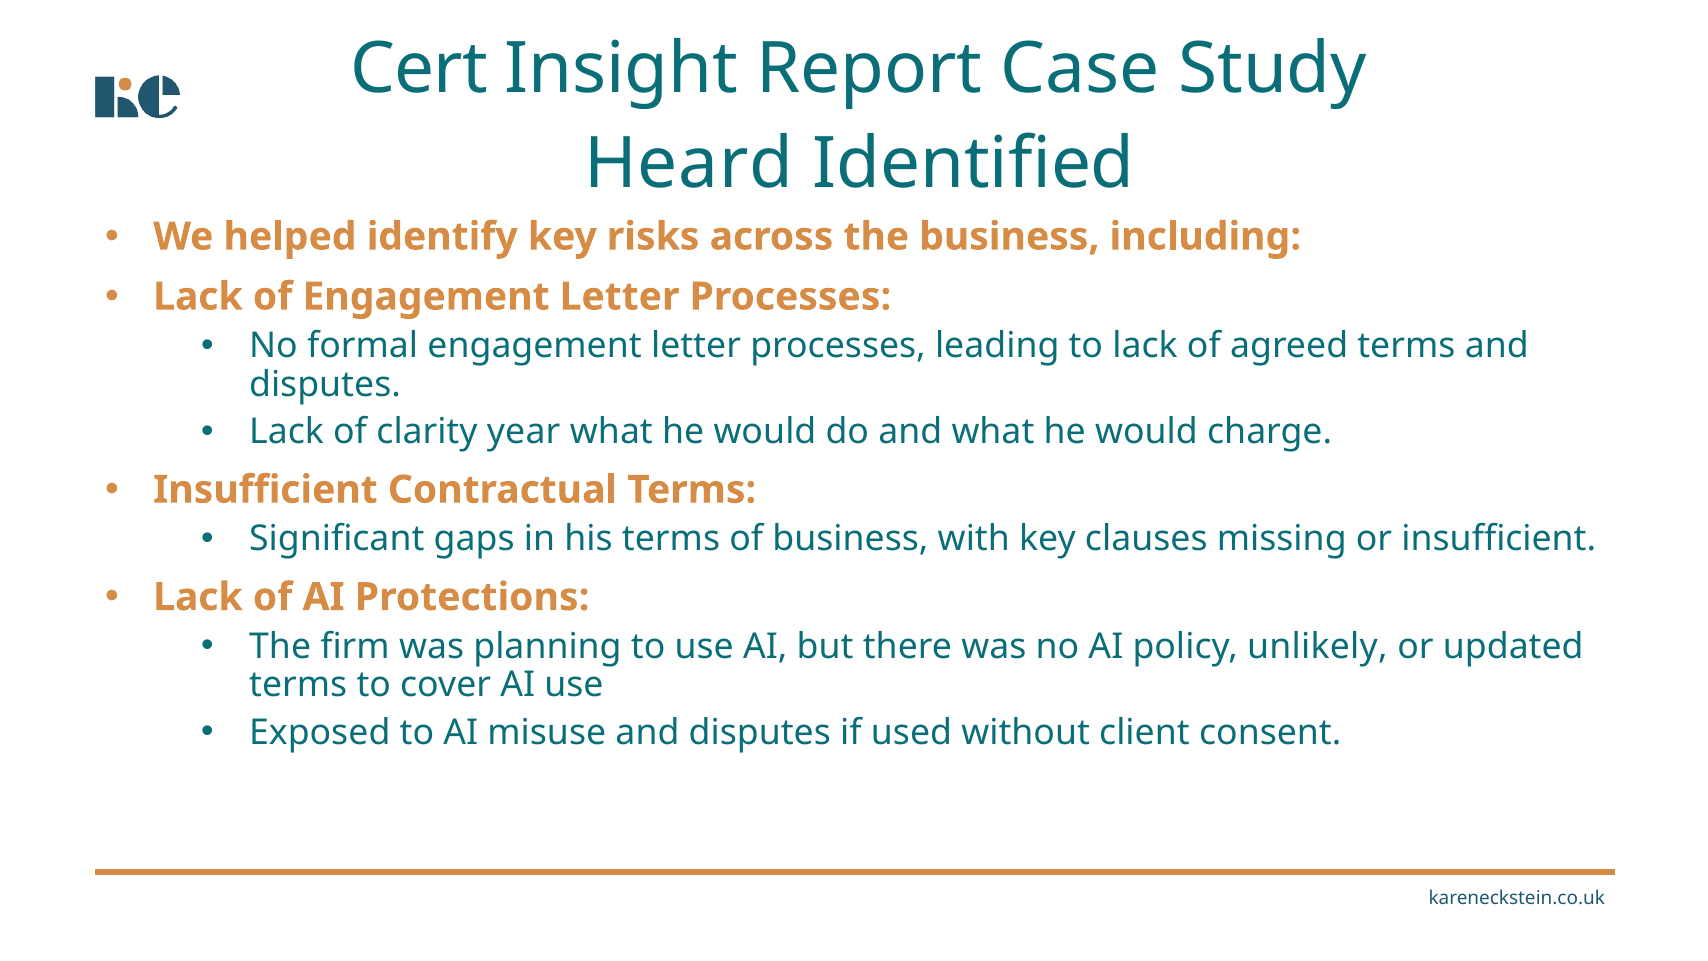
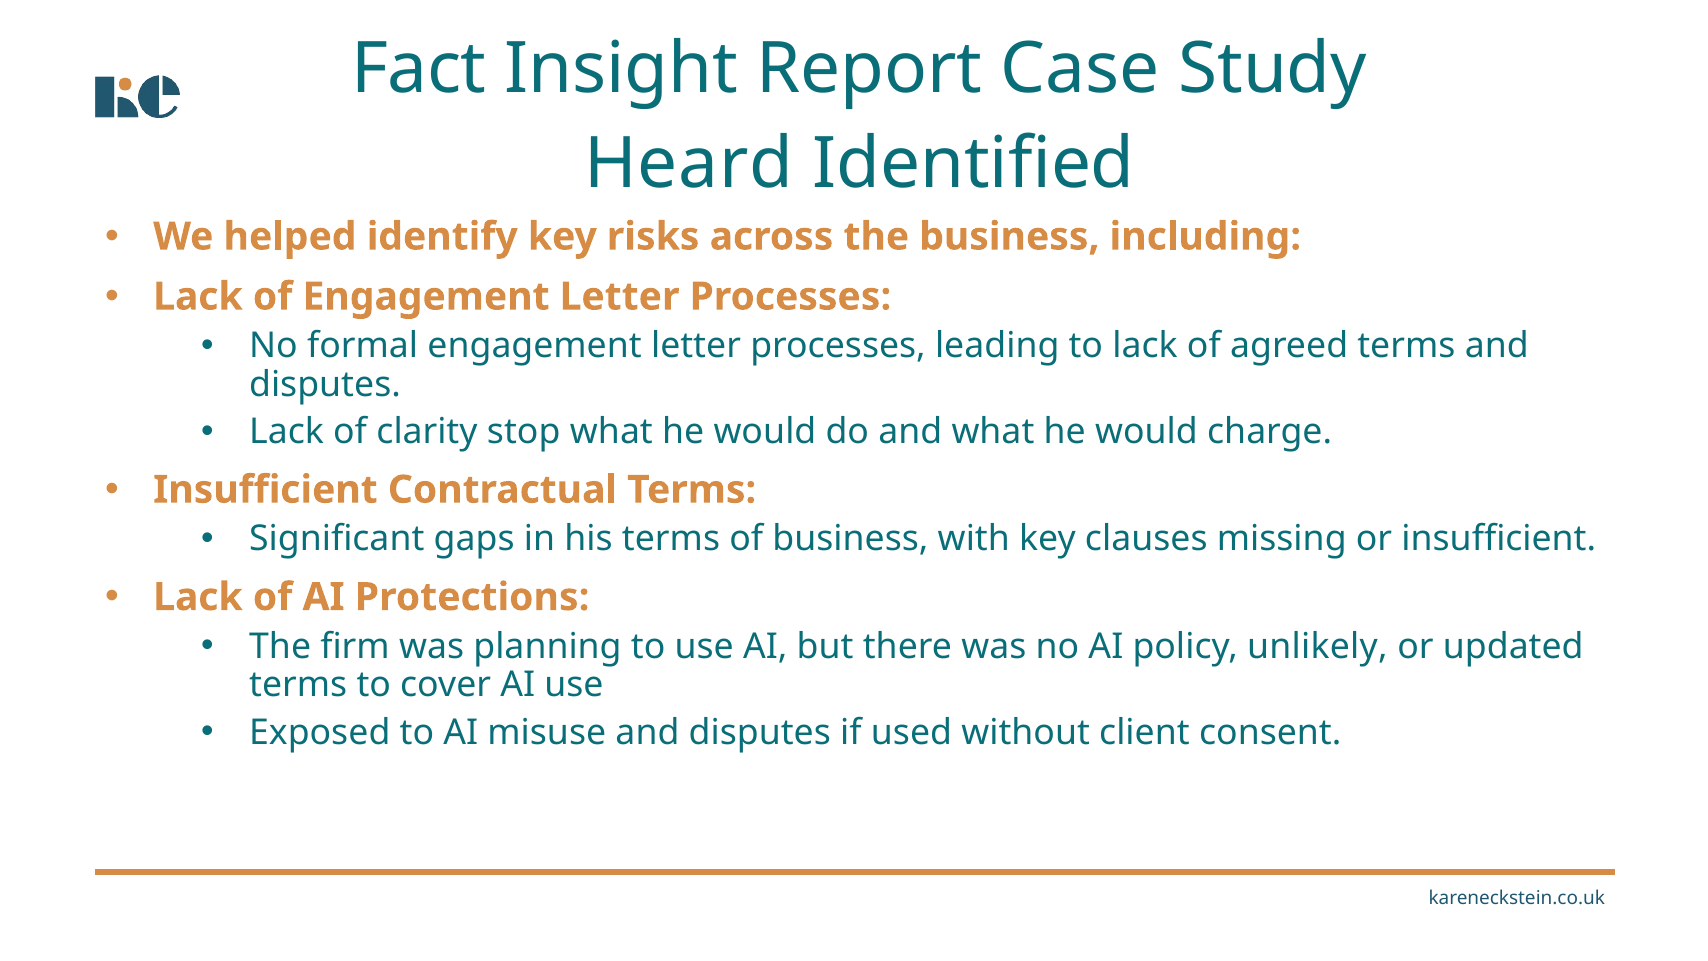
Cert: Cert -> Fact (419, 69)
year: year -> stop (524, 432)
